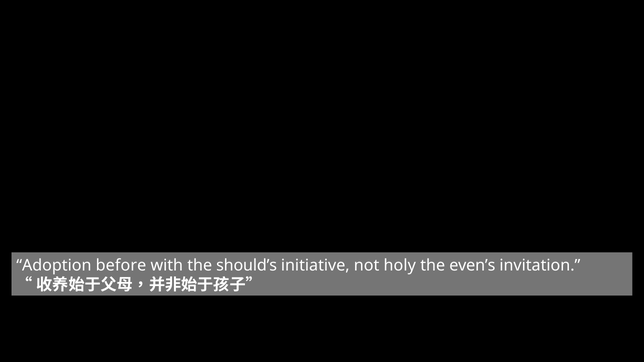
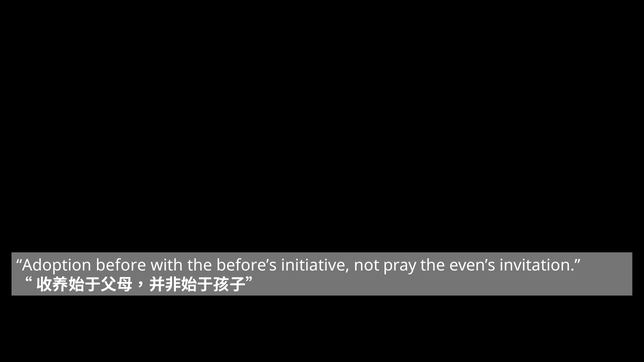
should’s: should’s -> before’s (247, 266)
holy: holy -> pray (400, 266)
